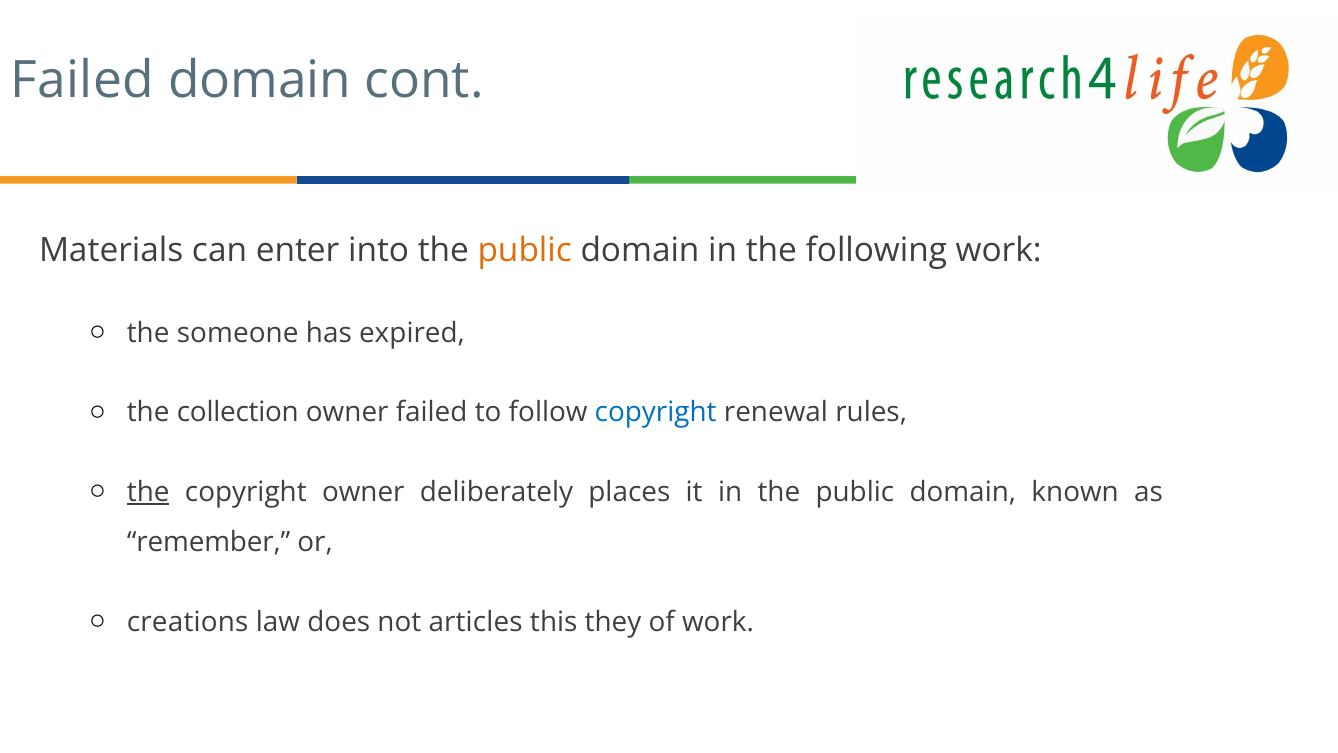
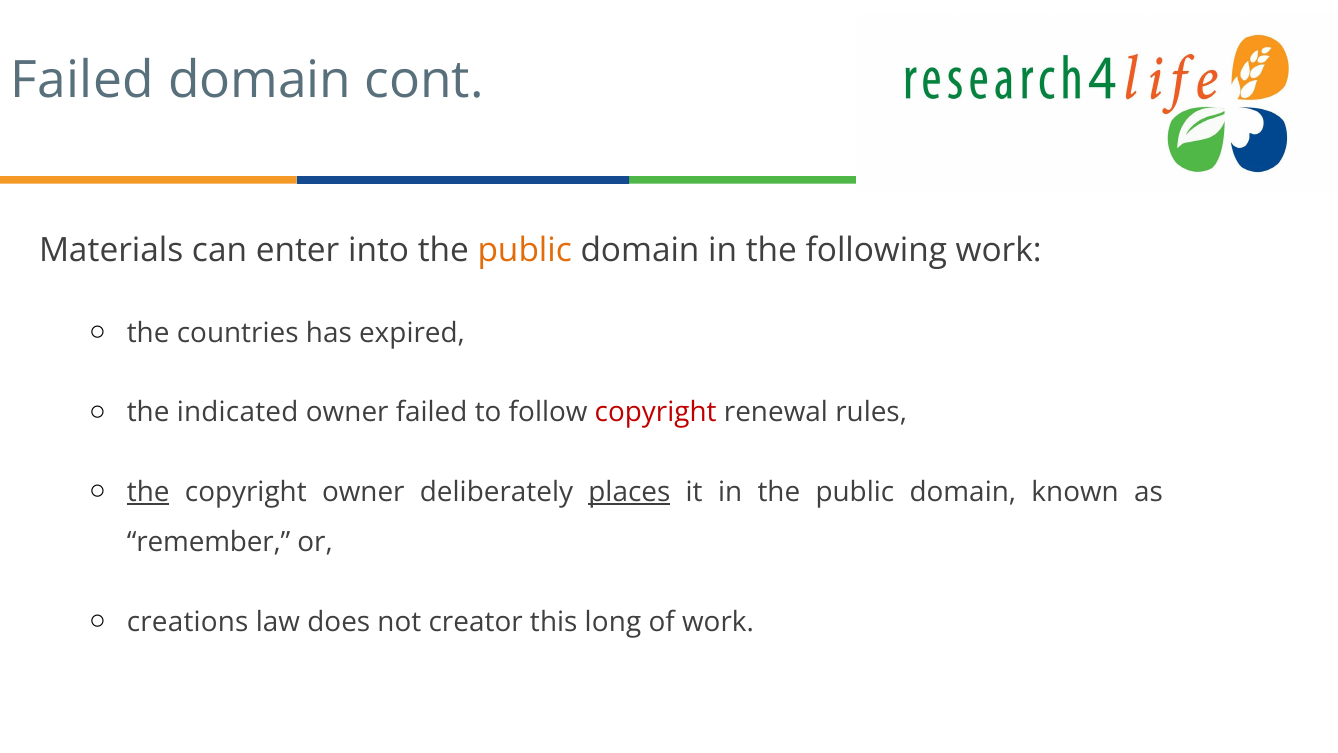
someone: someone -> countries (238, 333)
collection: collection -> indicated (238, 412)
copyright colour: blue -> red (656, 412)
places underline: none -> present (629, 492)
articles: articles -> creator (476, 622)
they: they -> long (613, 622)
